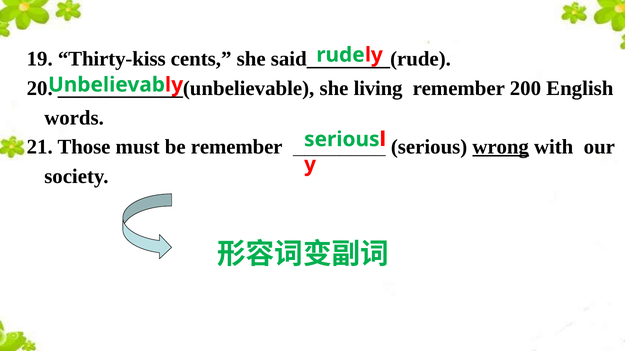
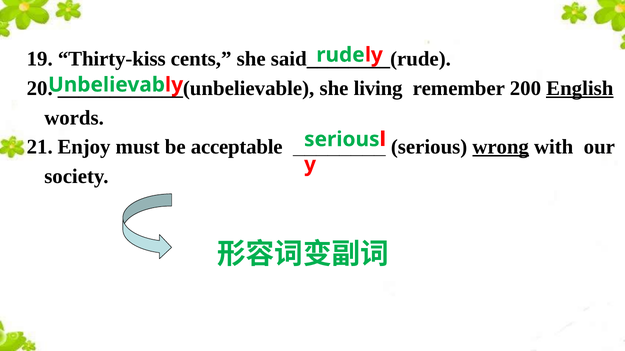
English underline: none -> present (580, 89)
Those: Those -> Enjoy (84, 147)
be remember: remember -> acceptable (237, 147)
